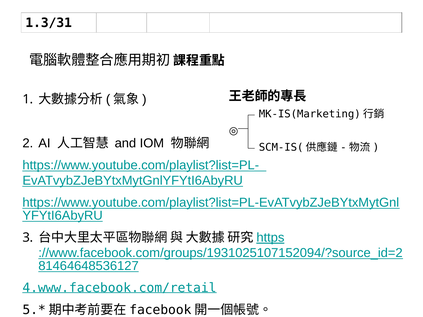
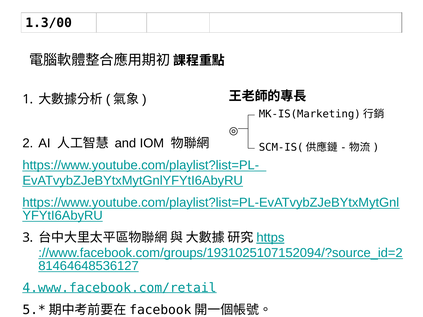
1.3/31: 1.3/31 -> 1.3/00 (49, 23)
